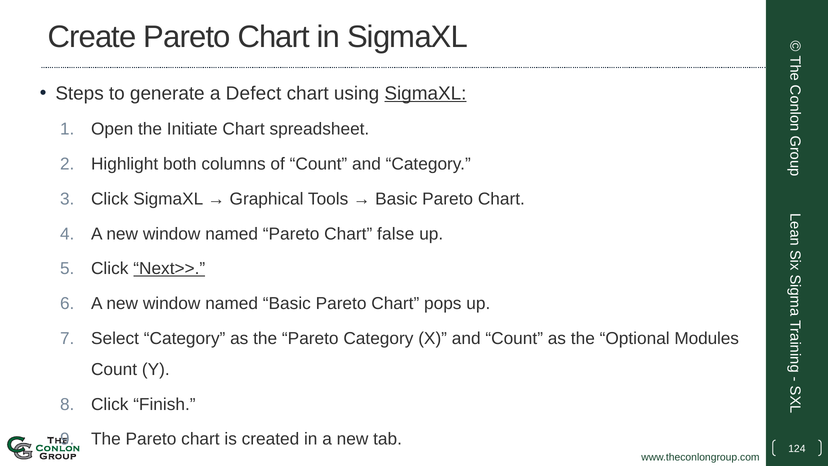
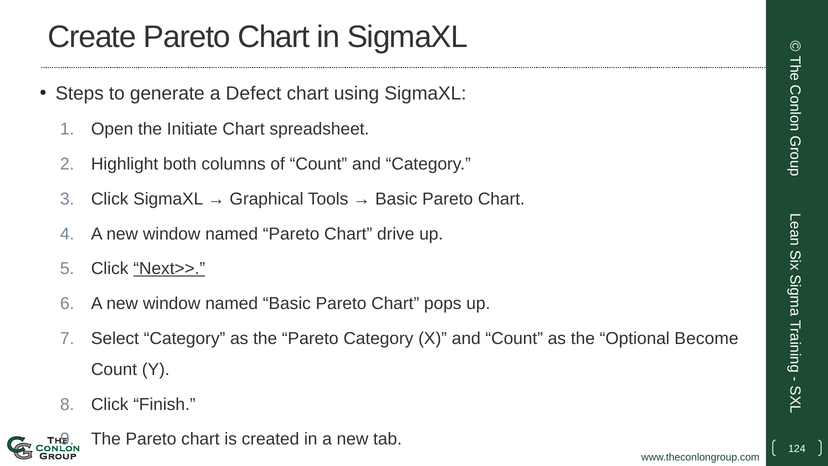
SigmaXL underline: present -> none (425, 93)
false: false -> drive (396, 234)
Modules: Modules -> Become (707, 338)
